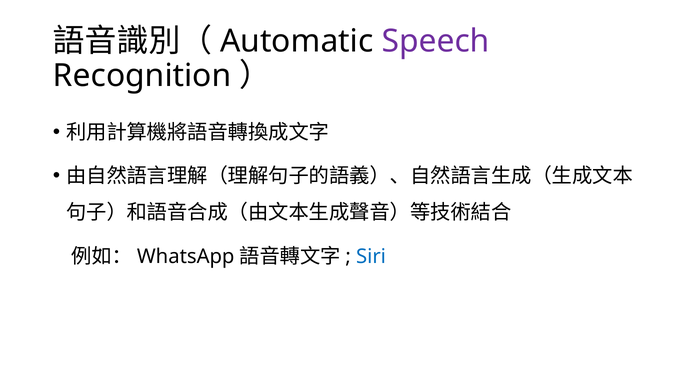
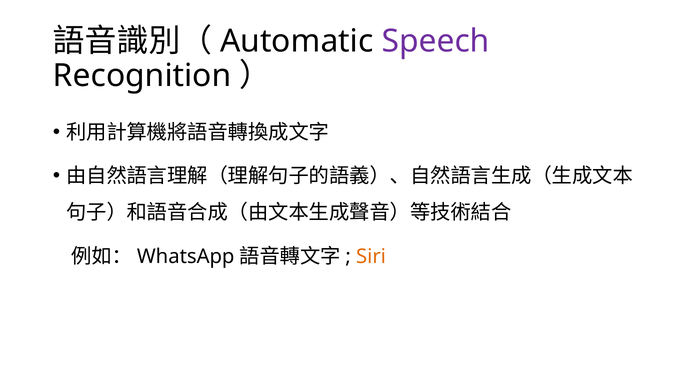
Siri colour: blue -> orange (371, 256)
